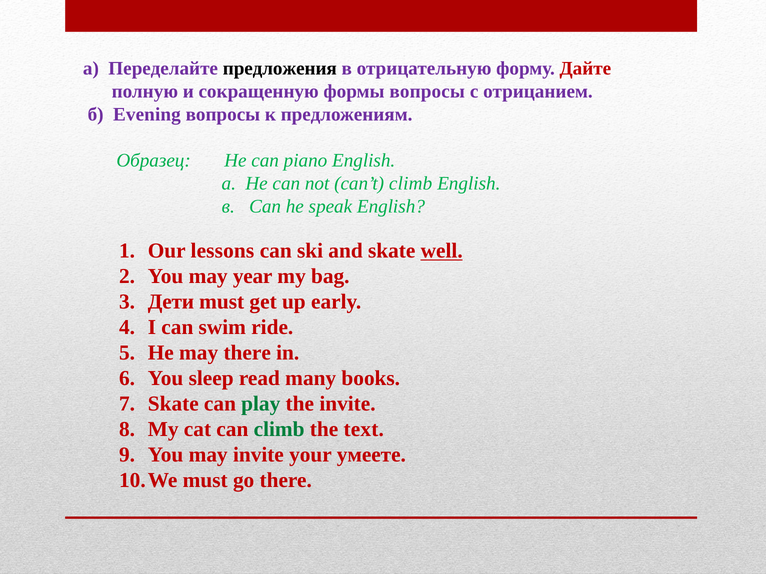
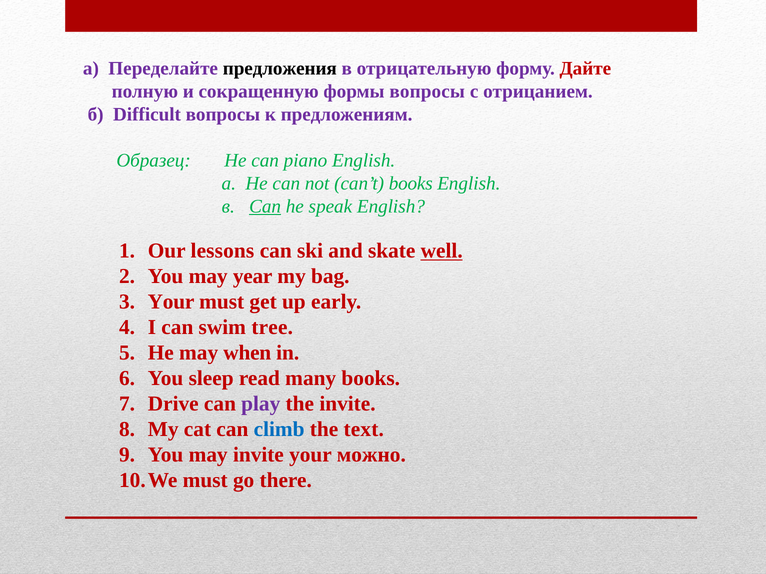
Evening: Evening -> Difficult (147, 115)
can’t climb: climb -> books (411, 183)
Can underline: none -> present (265, 206)
Дети: Дети -> Your (171, 302)
ride: ride -> tree (272, 328)
may there: there -> when (247, 353)
Skate: Skate -> Drive (173, 404)
play colour: green -> purple (261, 404)
climb colour: green -> blue (279, 430)
умеете: умеете -> можно (371, 455)
